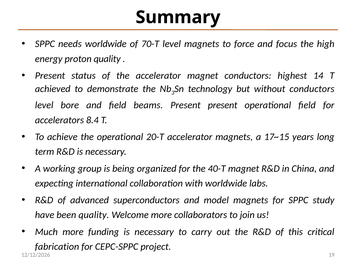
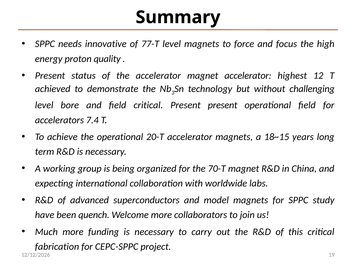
needs worldwide: worldwide -> innovative (106, 44)
70-T: 70-T -> 77-T (150, 44)
magnet conductors: conductors -> accelerator (248, 76)
14: 14 -> 12 (318, 76)
without conductors: conductors -> challenging (312, 89)
field beams: beams -> critical (148, 105)
8.4: 8.4 -> 7.4 (92, 120)
17~15: 17~15 -> 18~15 (277, 137)
40-T: 40-T -> 70-T (217, 168)
been quality: quality -> quench (94, 215)
